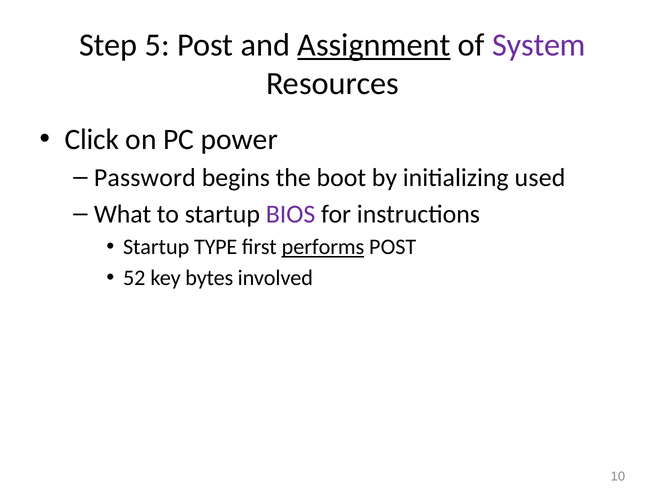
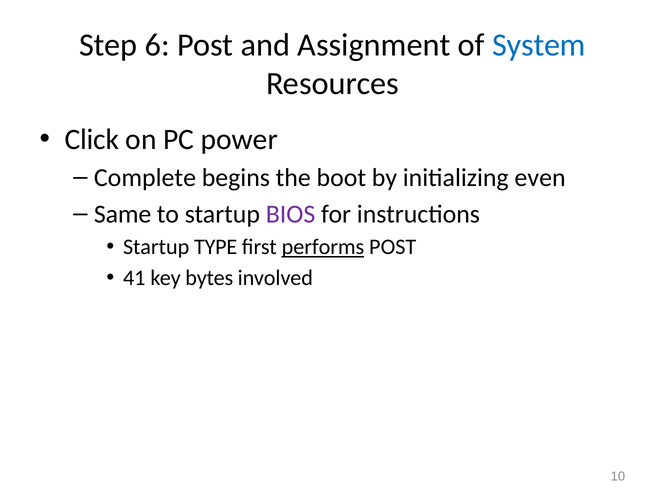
5: 5 -> 6 (157, 45)
Assignment underline: present -> none (374, 45)
System colour: purple -> blue (539, 45)
Password: Password -> Complete (145, 178)
used: used -> even (540, 178)
What: What -> Same (123, 214)
52: 52 -> 41 (134, 278)
